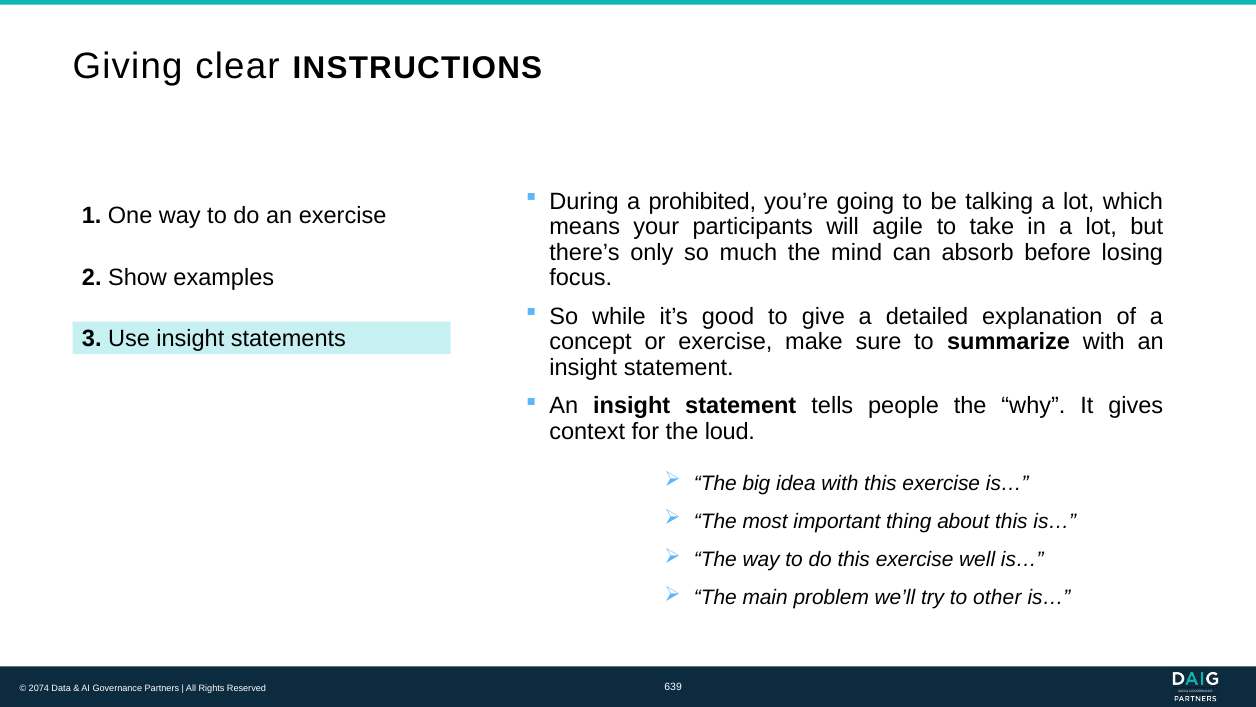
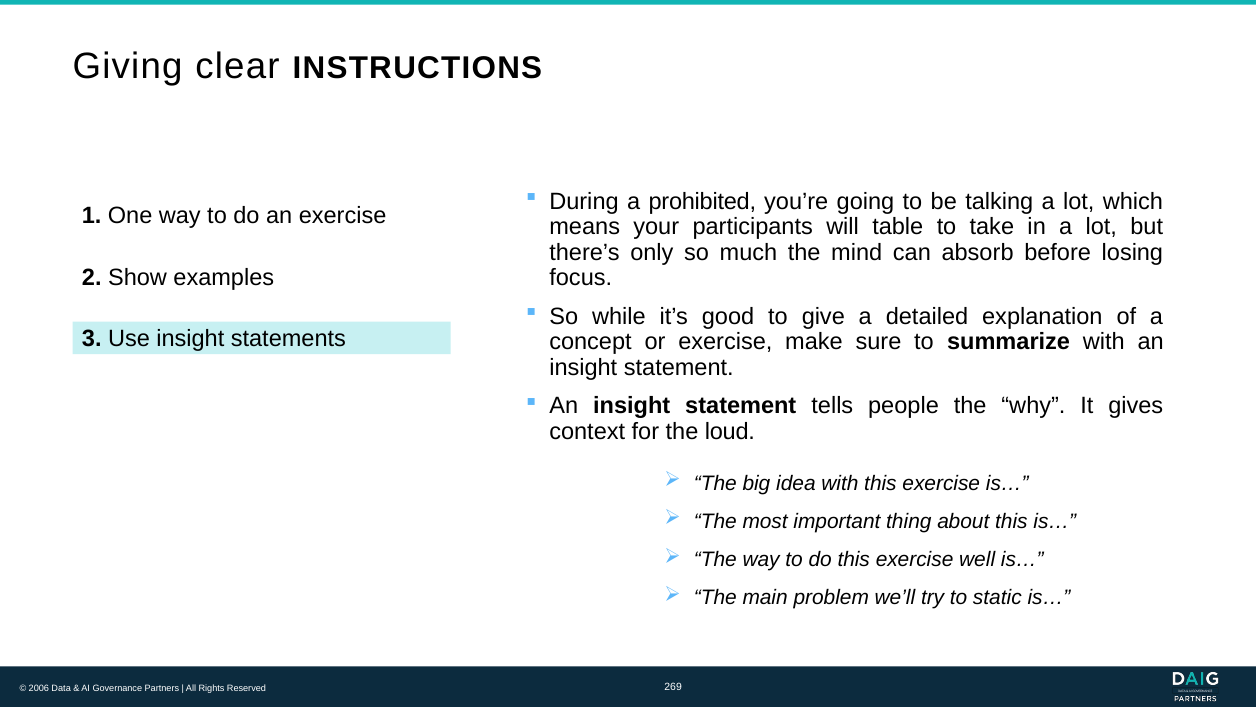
agile: agile -> table (898, 227)
other: other -> static (997, 597)
2074: 2074 -> 2006 (39, 688)
639: 639 -> 269 (673, 687)
